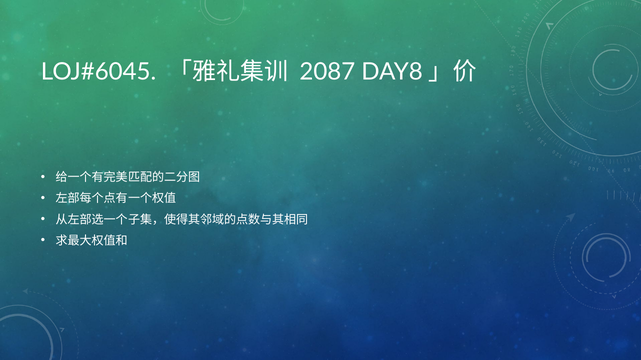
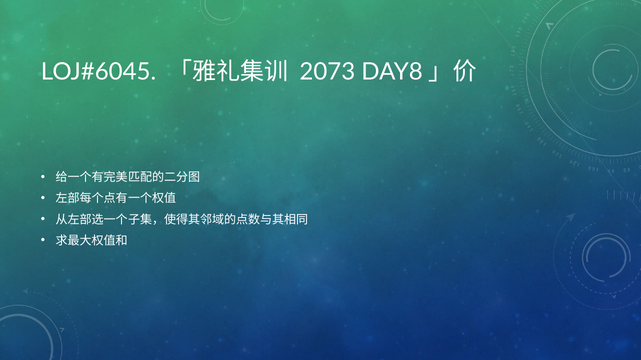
2087: 2087 -> 2073 (327, 72)
